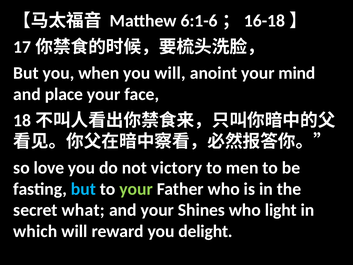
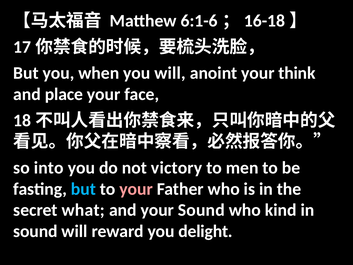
mind: mind -> think (297, 73)
love: love -> into (49, 168)
your colour: light green -> pink (136, 189)
your Shines: Shines -> Sound (201, 210)
light: light -> kind (281, 210)
which: which -> sound (35, 231)
